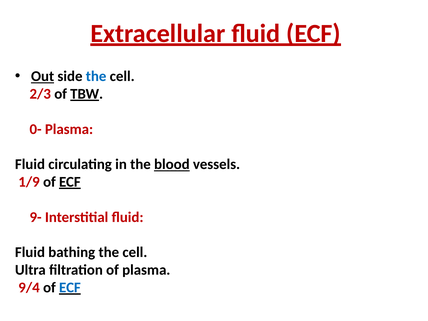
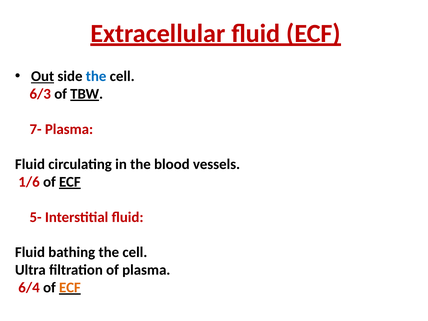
2/3: 2/3 -> 6/3 (40, 94)
0-: 0- -> 7- (36, 129)
blood underline: present -> none (172, 164)
1/9: 1/9 -> 1/6 (29, 182)
9-: 9- -> 5- (36, 217)
9/4: 9/4 -> 6/4 (29, 288)
ECF colour: blue -> orange (70, 288)
